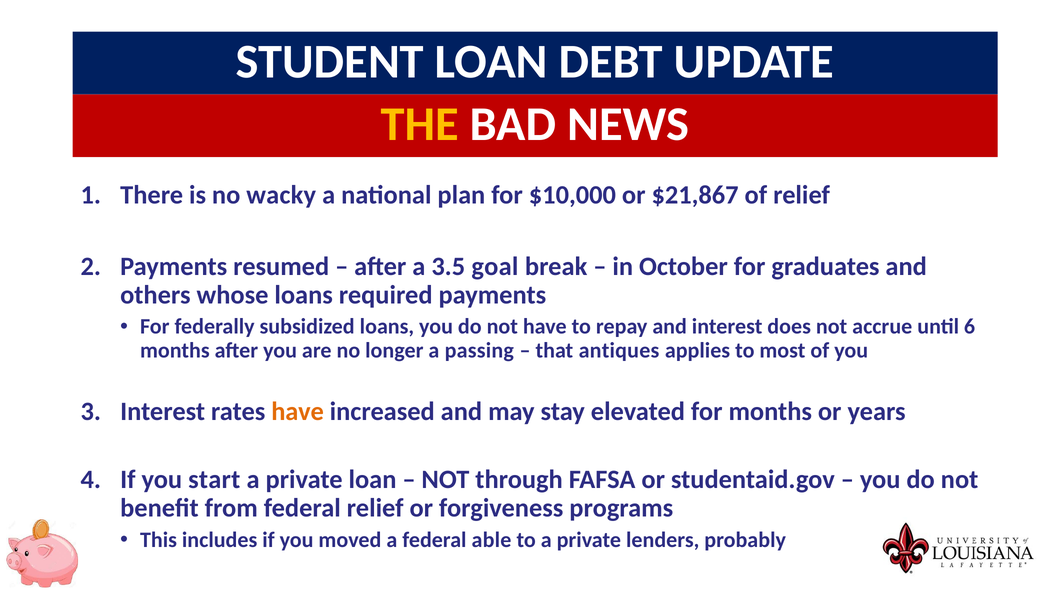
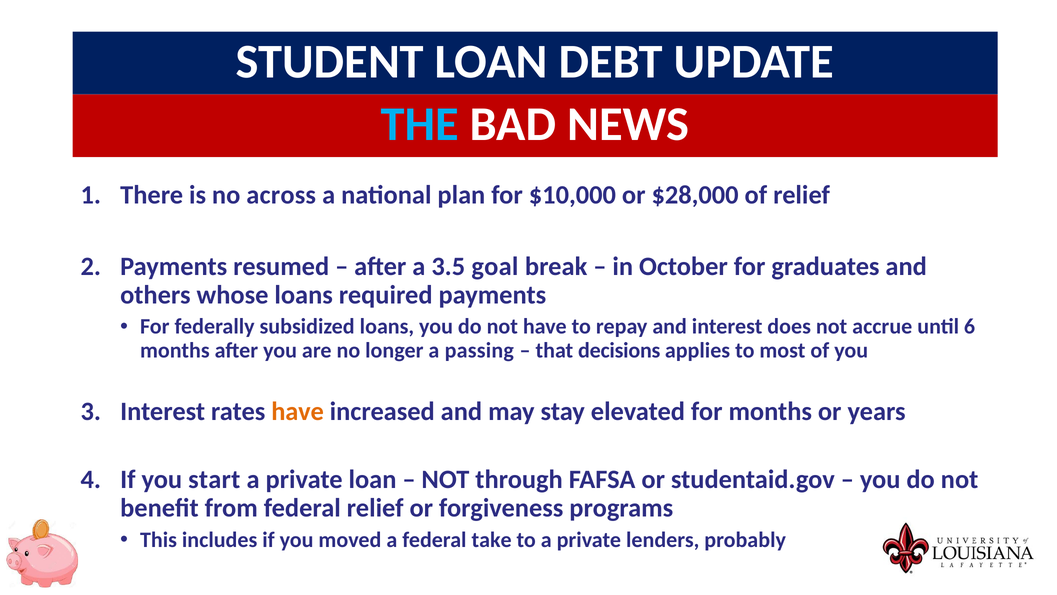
THE colour: yellow -> light blue (420, 124)
wacky: wacky -> across (281, 195)
$21,867: $21,867 -> $28,000 (695, 195)
antiques: antiques -> decisions (619, 350)
able: able -> take (492, 539)
